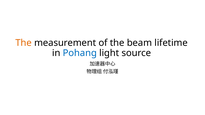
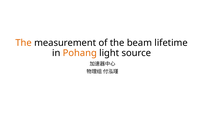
Pohang colour: blue -> orange (80, 53)
